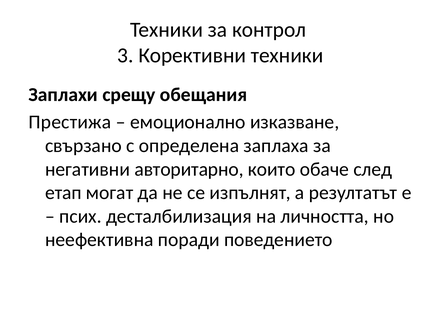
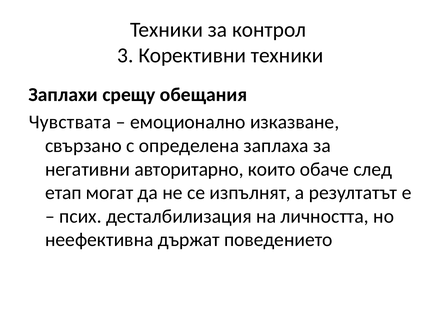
Престижа: Престижа -> Чувствата (70, 122)
поради: поради -> държат (189, 240)
